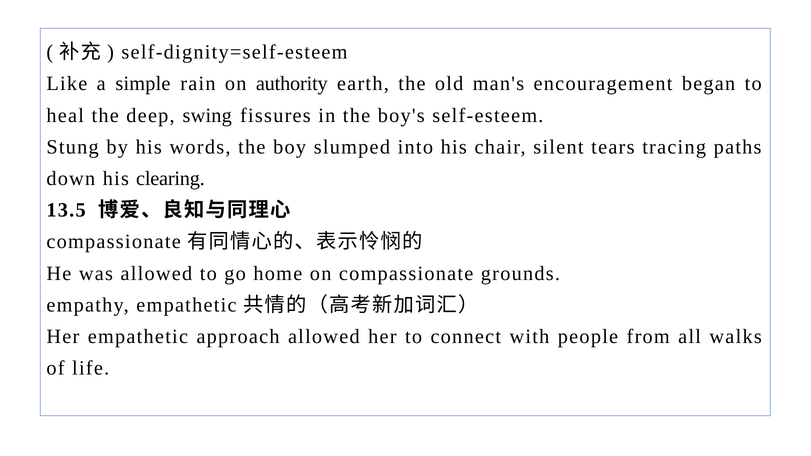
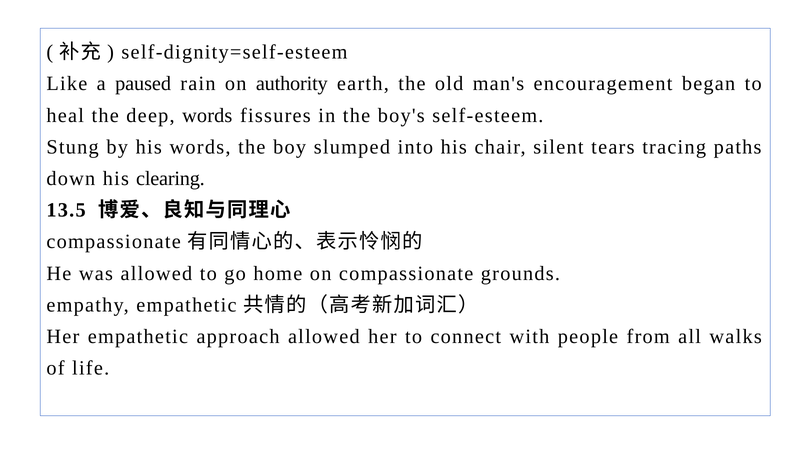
simple: simple -> paused (143, 84)
deep swing: swing -> words (207, 115)
